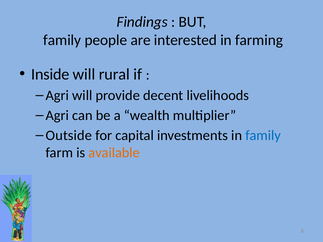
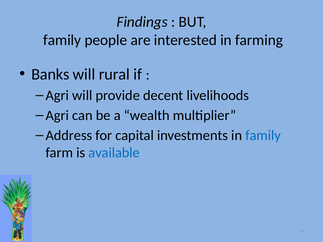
Inside: Inside -> Banks (50, 74)
Outside: Outside -> Address (69, 136)
available colour: orange -> blue (114, 153)
